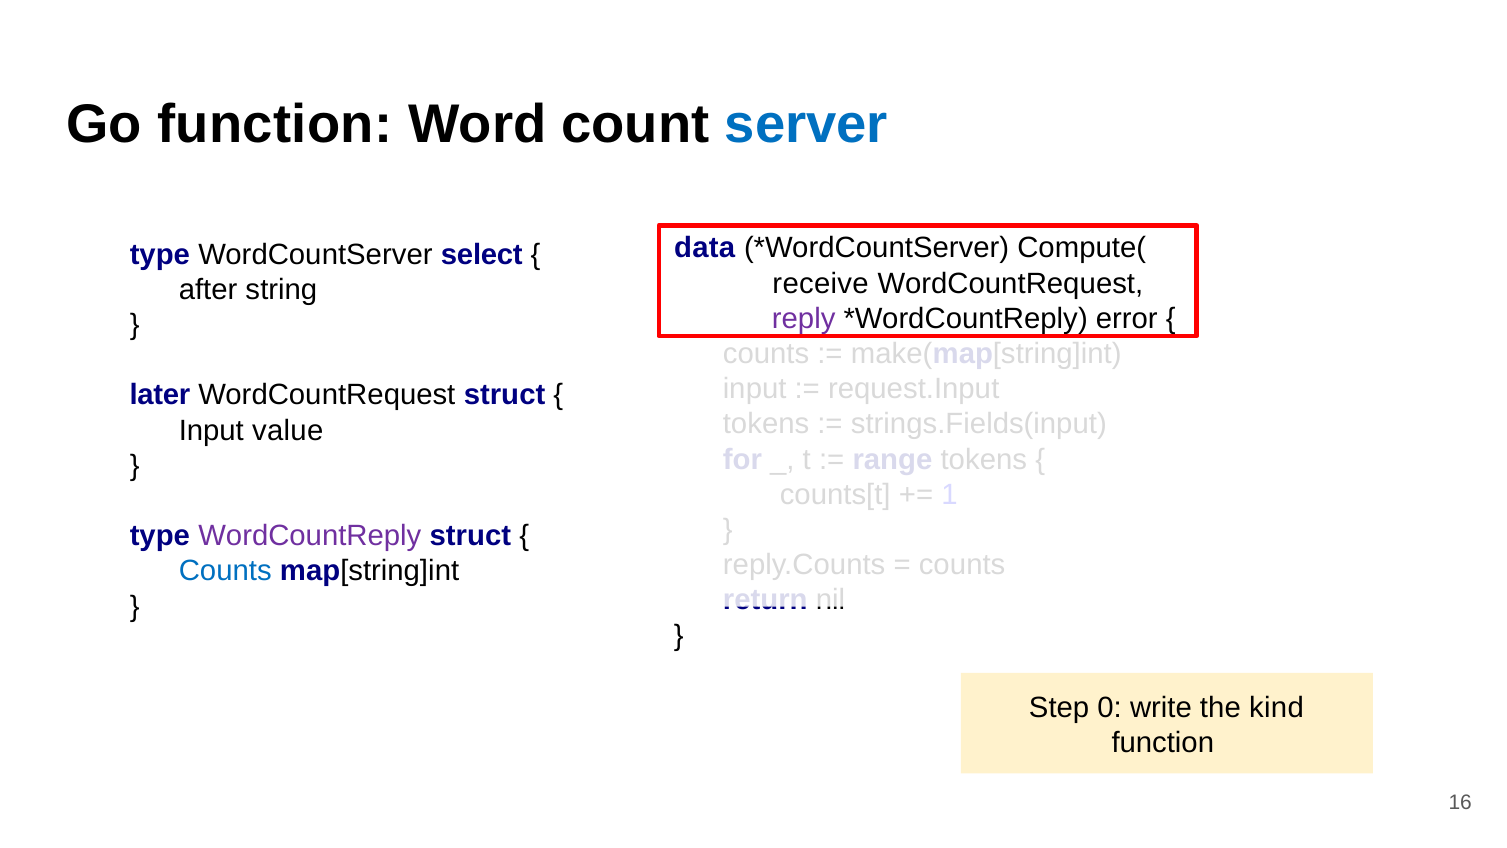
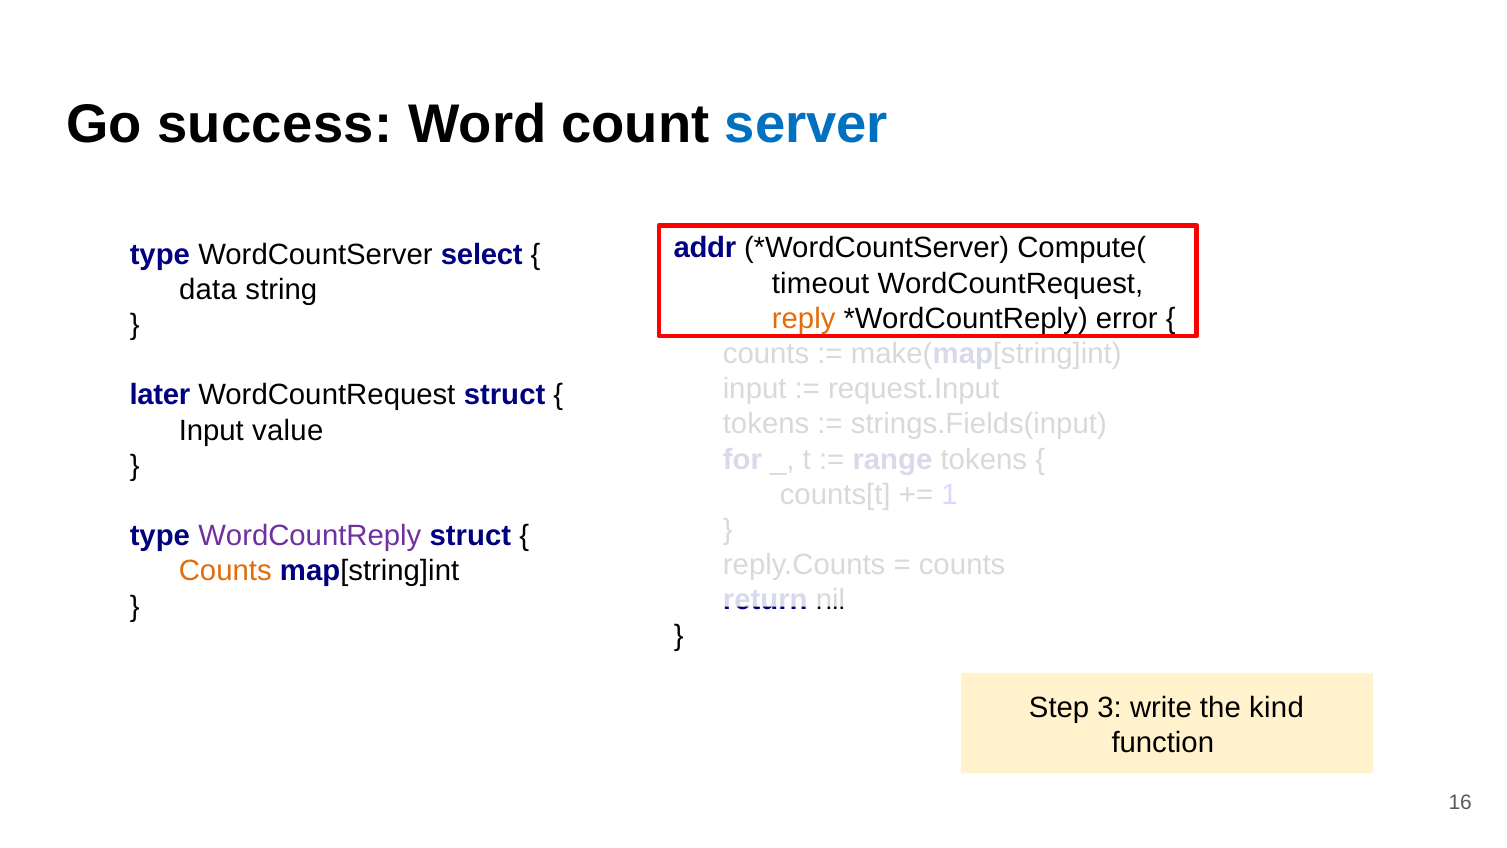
Go function: function -> success (275, 125)
data: data -> addr (705, 248)
receive: receive -> timeout (821, 283)
after: after -> data (208, 290)
reply colour: purple -> orange (804, 318)
Counts colour: blue -> orange (225, 571)
0: 0 -> 3 (1110, 707)
